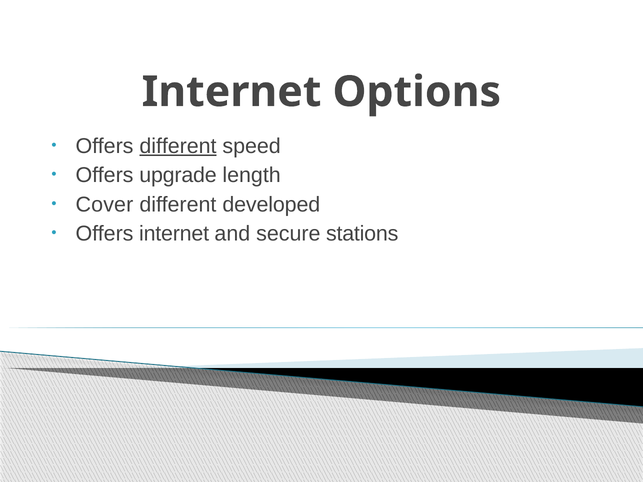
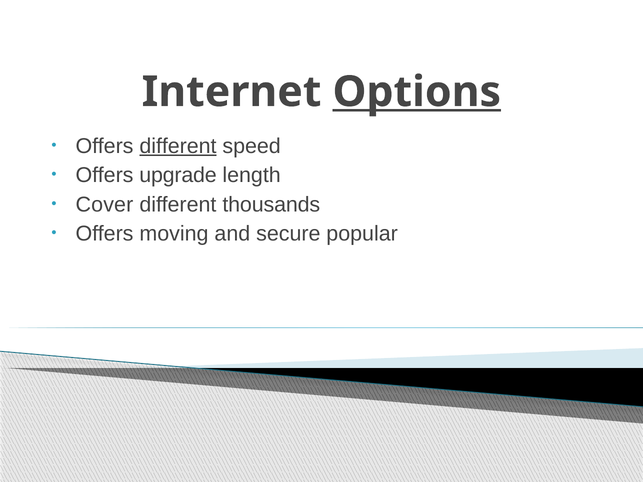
Options underline: none -> present (417, 92)
developed: developed -> thousands (271, 205)
Offers internet: internet -> moving (174, 234)
stations: stations -> popular (362, 234)
